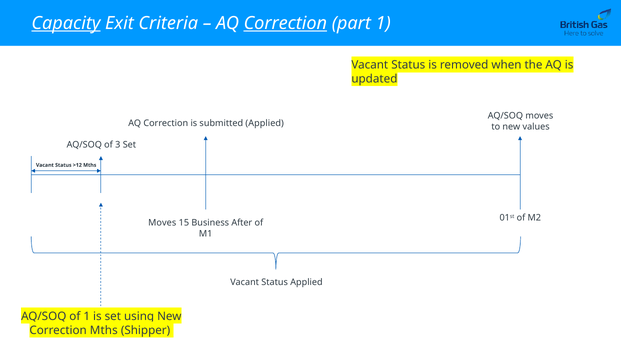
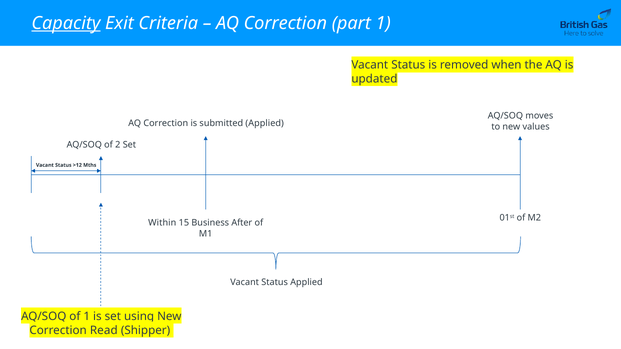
Correction underline: present -> none (285, 23)
3: 3 -> 2 (118, 145)
Moves: Moves -> Within (162, 223)
Correction Mths: Mths -> Read (104, 331)
